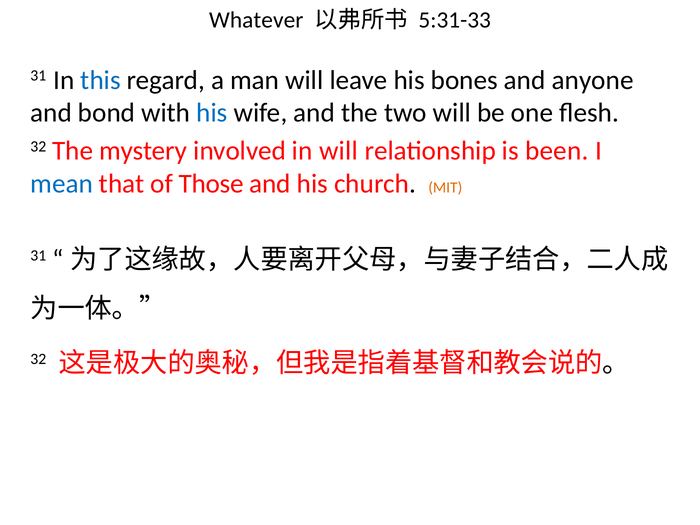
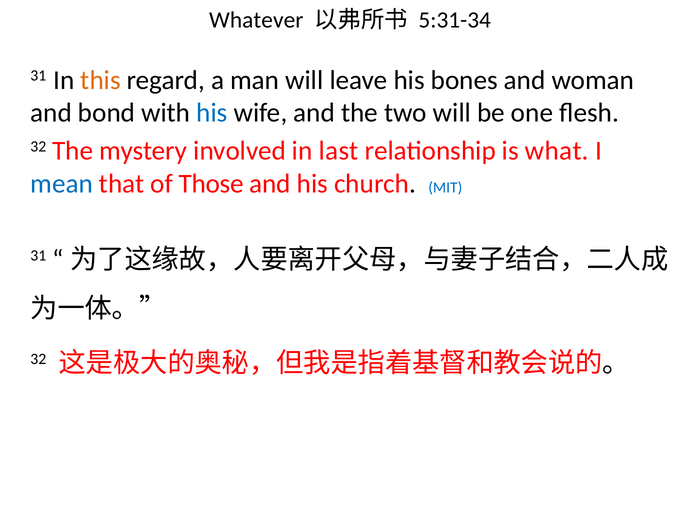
5:31-33: 5:31-33 -> 5:31-34 (455, 20)
this colour: blue -> orange (101, 80)
anyone: anyone -> woman (593, 80)
in will: will -> last (339, 151)
been: been -> what (557, 151)
MIT colour: orange -> blue (445, 187)
